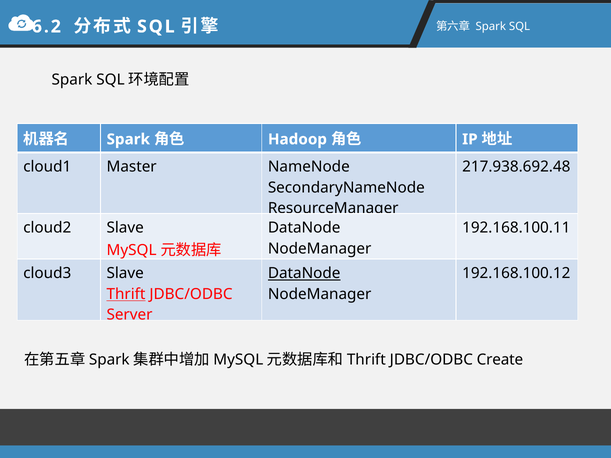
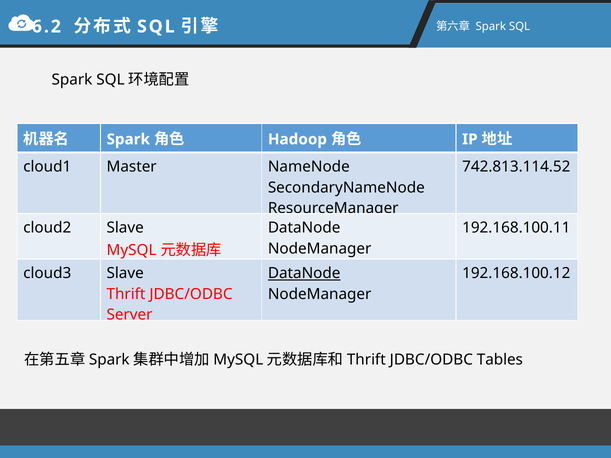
217.938.692.48: 217.938.692.48 -> 742.813.114.52 (516, 167)
Thrift underline: present -> none (126, 294)
Create: Create -> Tables (500, 360)
